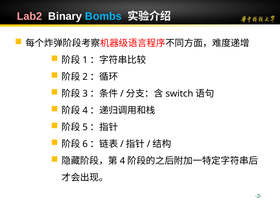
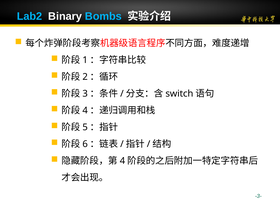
Lab2 colour: pink -> light blue (29, 16)
